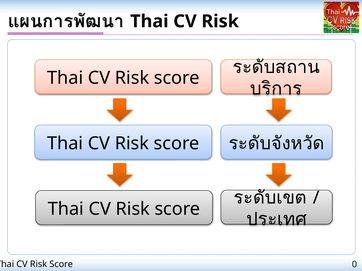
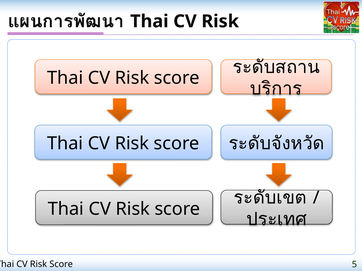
0: 0 -> 5 (354, 265)
